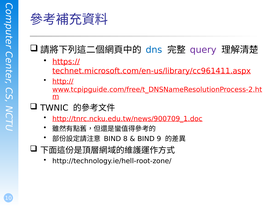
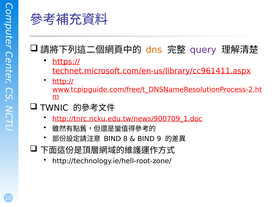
dns colour: blue -> orange (154, 50)
